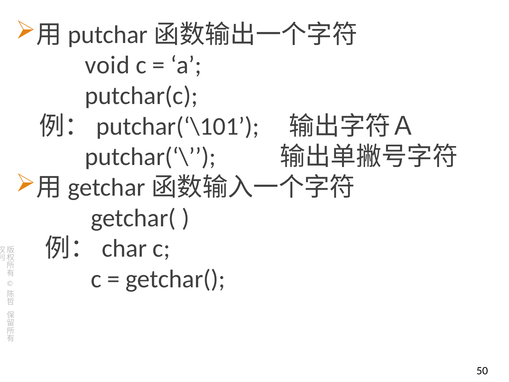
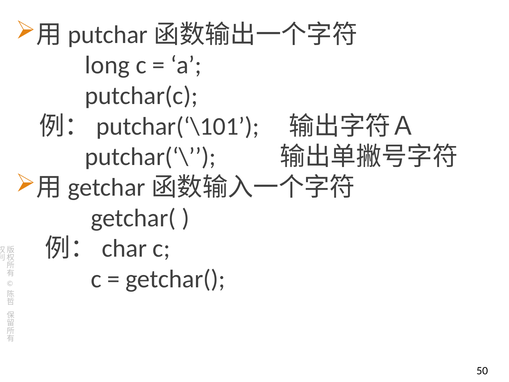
void: void -> long (107, 65)
